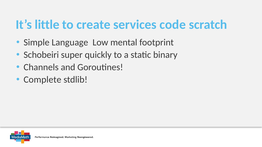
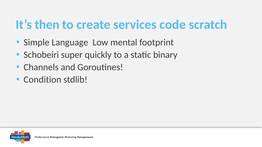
little: little -> then (47, 25)
Complete: Complete -> Condition (42, 80)
